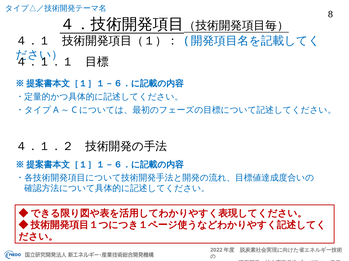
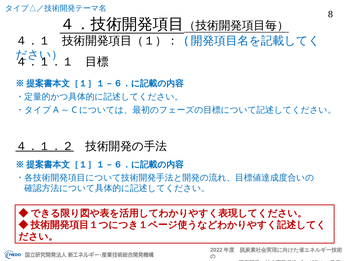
４．１．２ underline: none -> present (45, 147)
